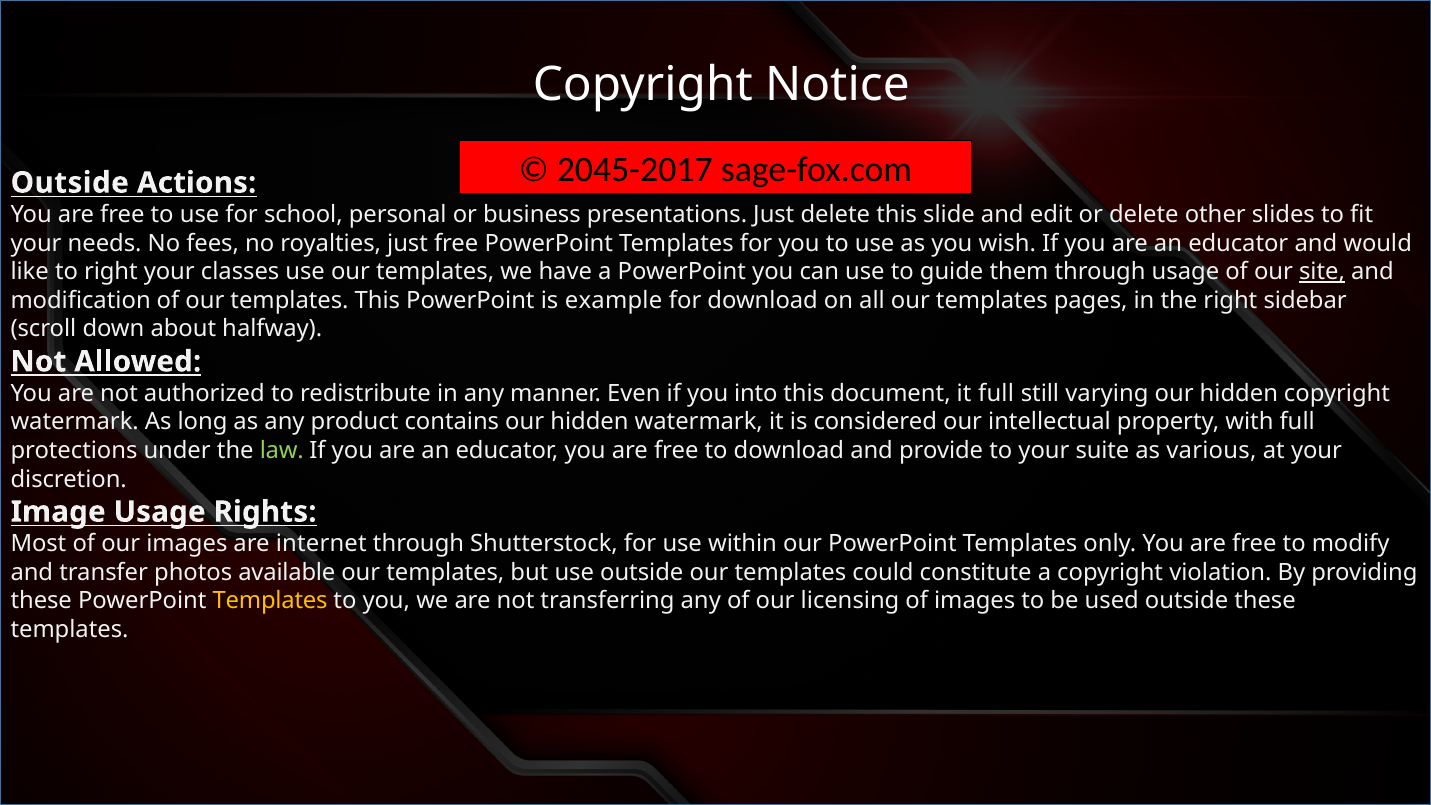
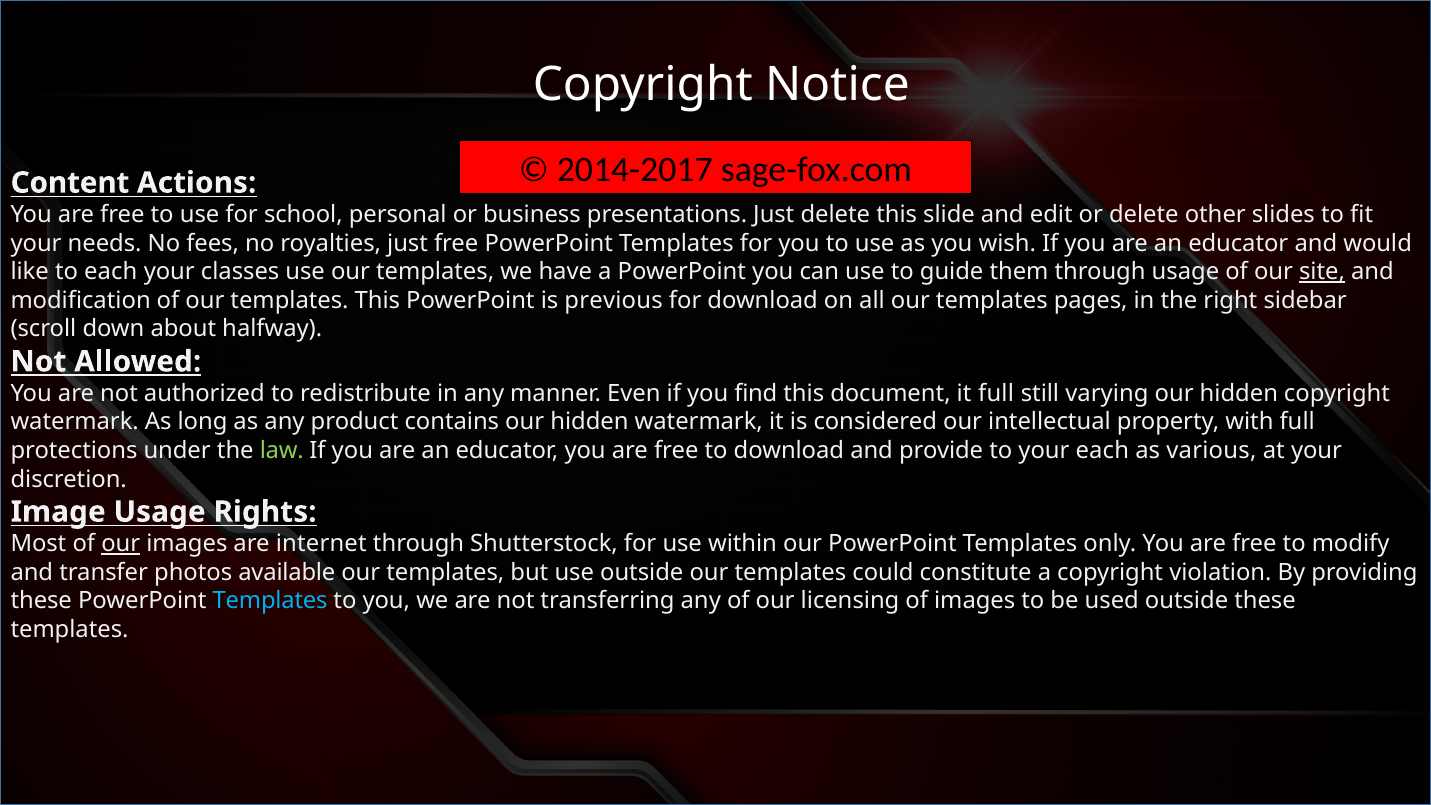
2045-2017: 2045-2017 -> 2014-2017 (635, 170)
Outside: Outside -> Content (70, 183)
to right: right -> each (111, 272)
example: example -> previous (614, 300)
into: into -> find (756, 393)
your suite: suite -> each (1102, 451)
our underline: none -> present (121, 544)
Templates colour: yellow -> light blue (270, 601)
